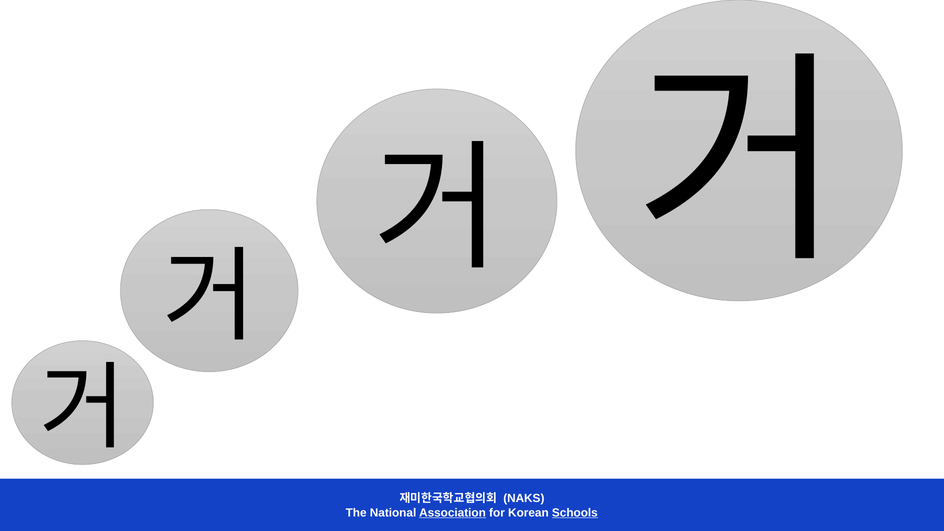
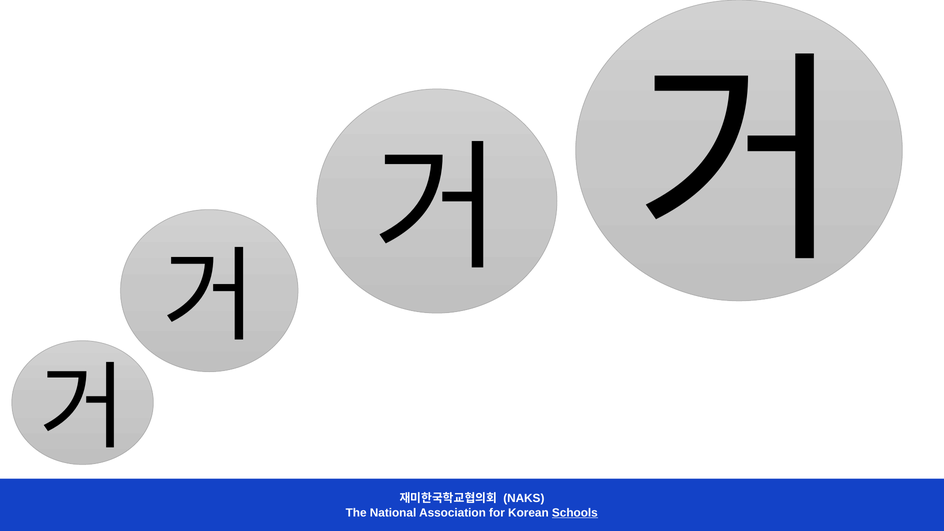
Association underline: present -> none (452, 513)
